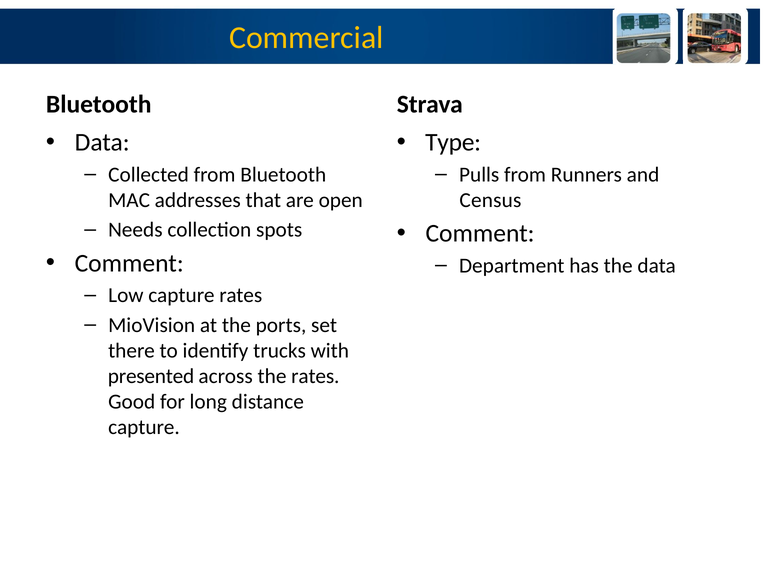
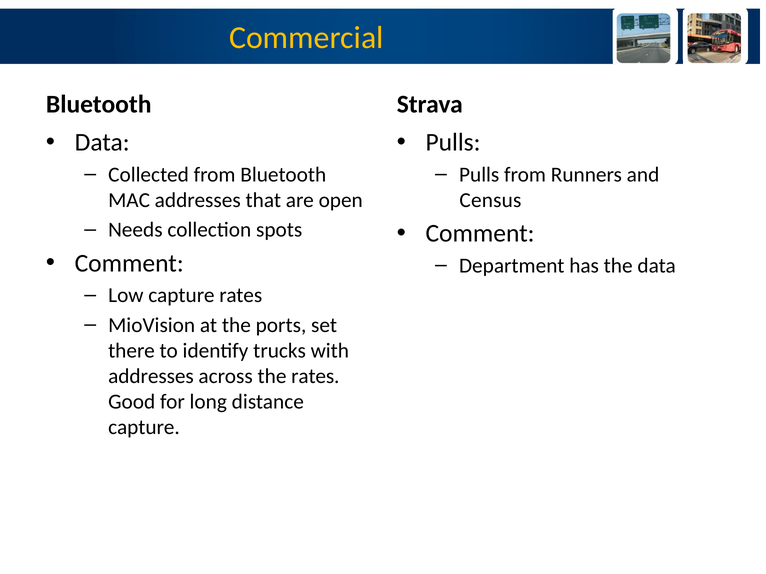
Type: Type -> Pulls (453, 143)
presented: presented -> addresses (151, 376)
